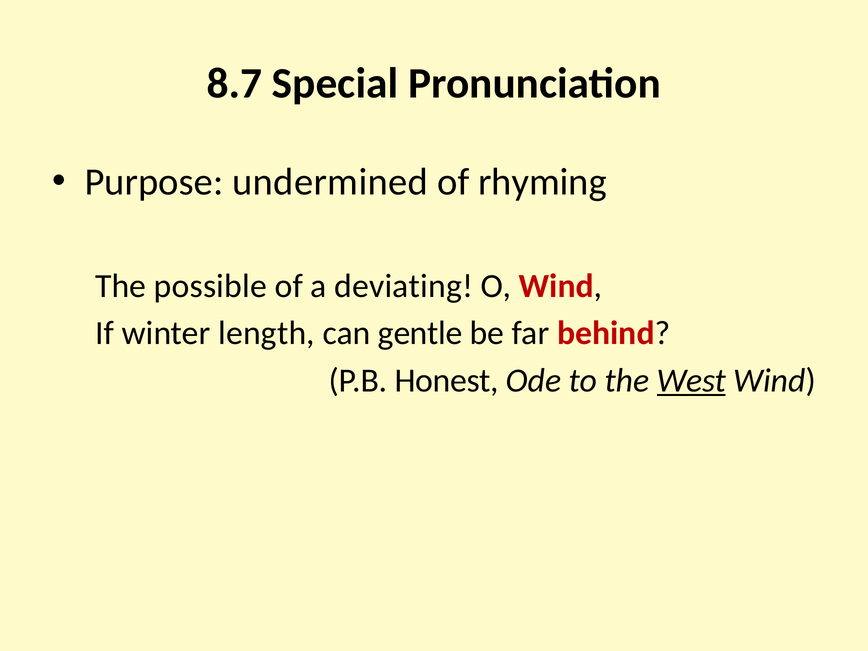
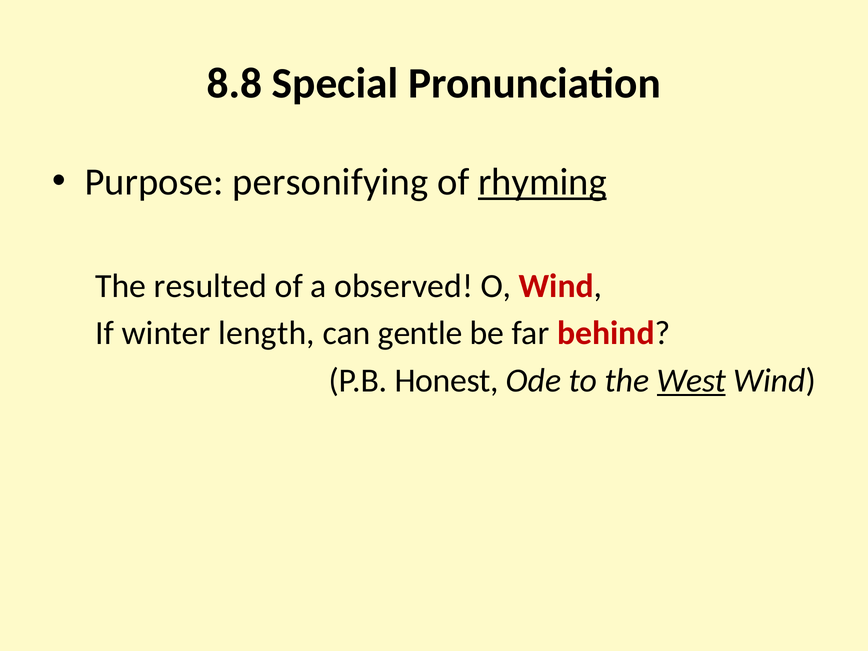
8.7: 8.7 -> 8.8 (234, 83)
undermined: undermined -> personifying (330, 182)
rhyming underline: none -> present (542, 182)
possible: possible -> resulted (210, 286)
deviating: deviating -> observed (404, 286)
